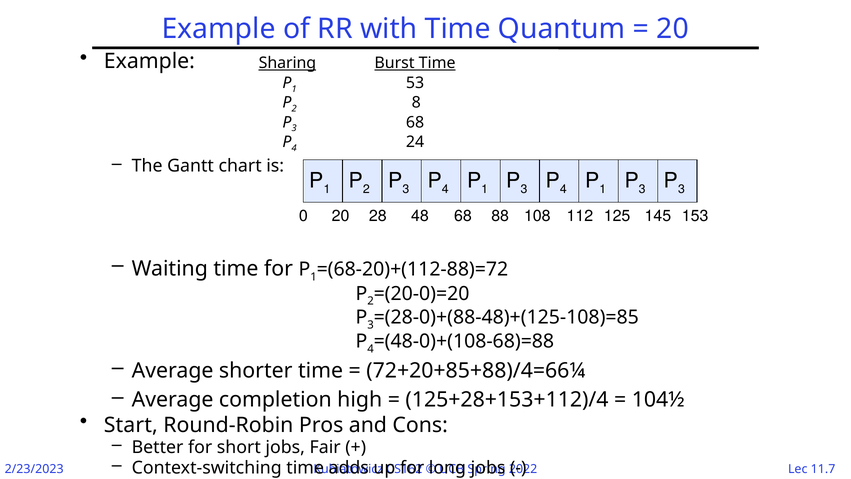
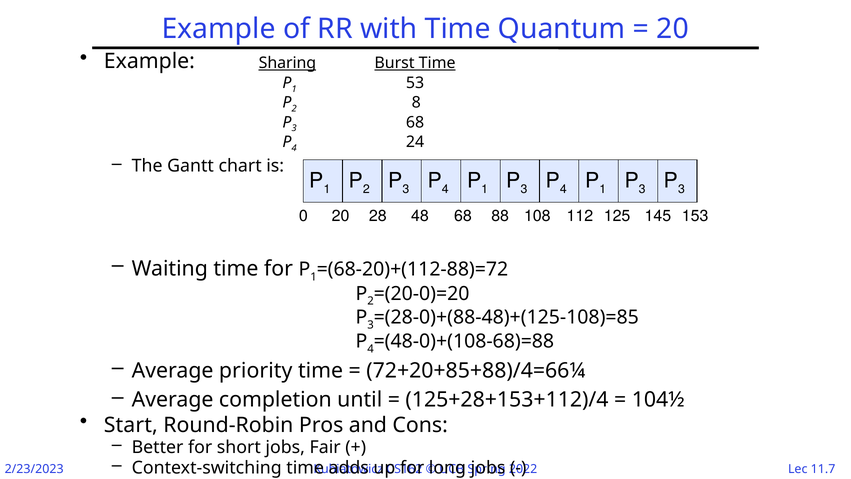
shorter: shorter -> priority (256, 370)
high: high -> until (360, 400)
